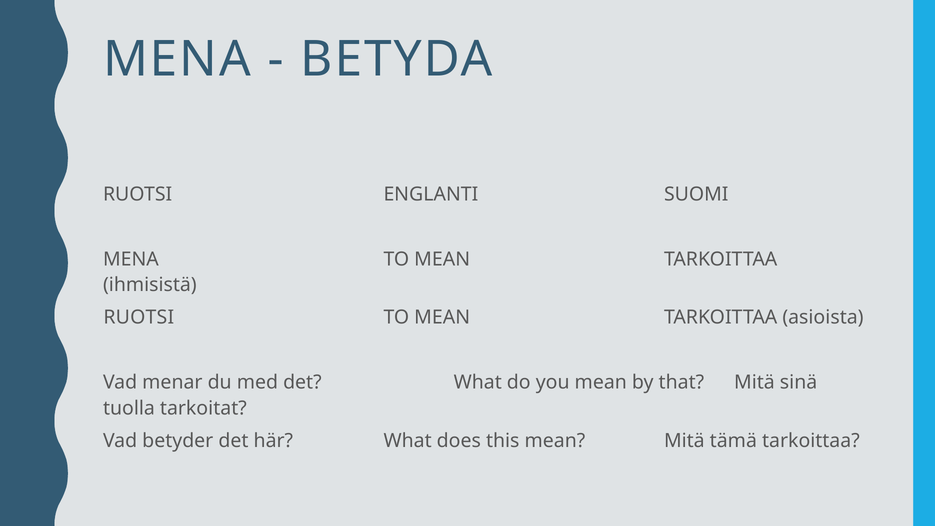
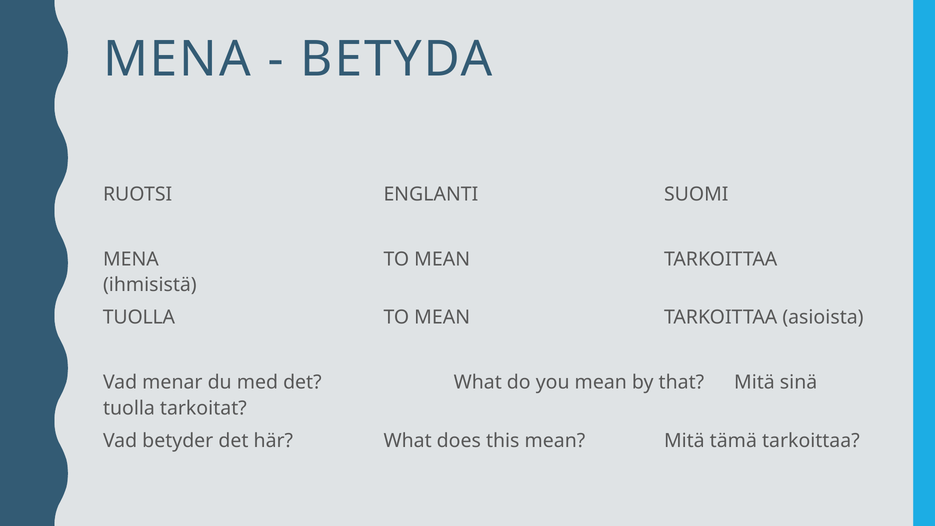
RUOTSI: RUOTSI -> TUOLLA (139, 317)
